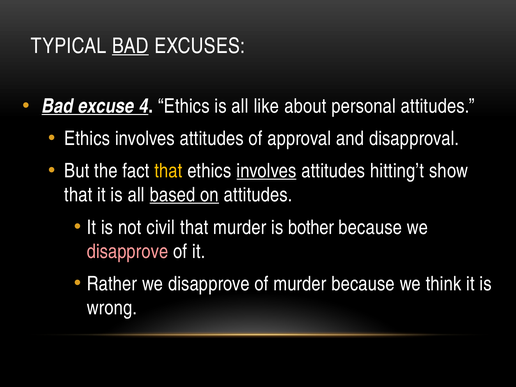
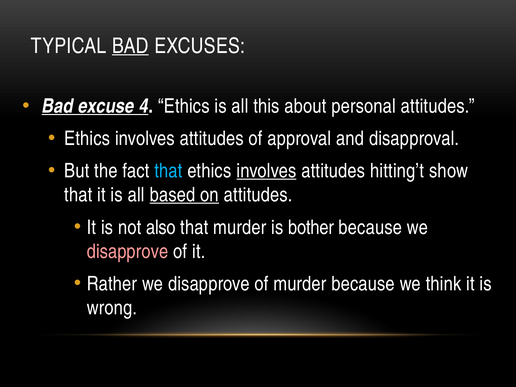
like: like -> this (266, 106)
that colour: yellow -> light blue (168, 171)
civil: civil -> also (161, 227)
